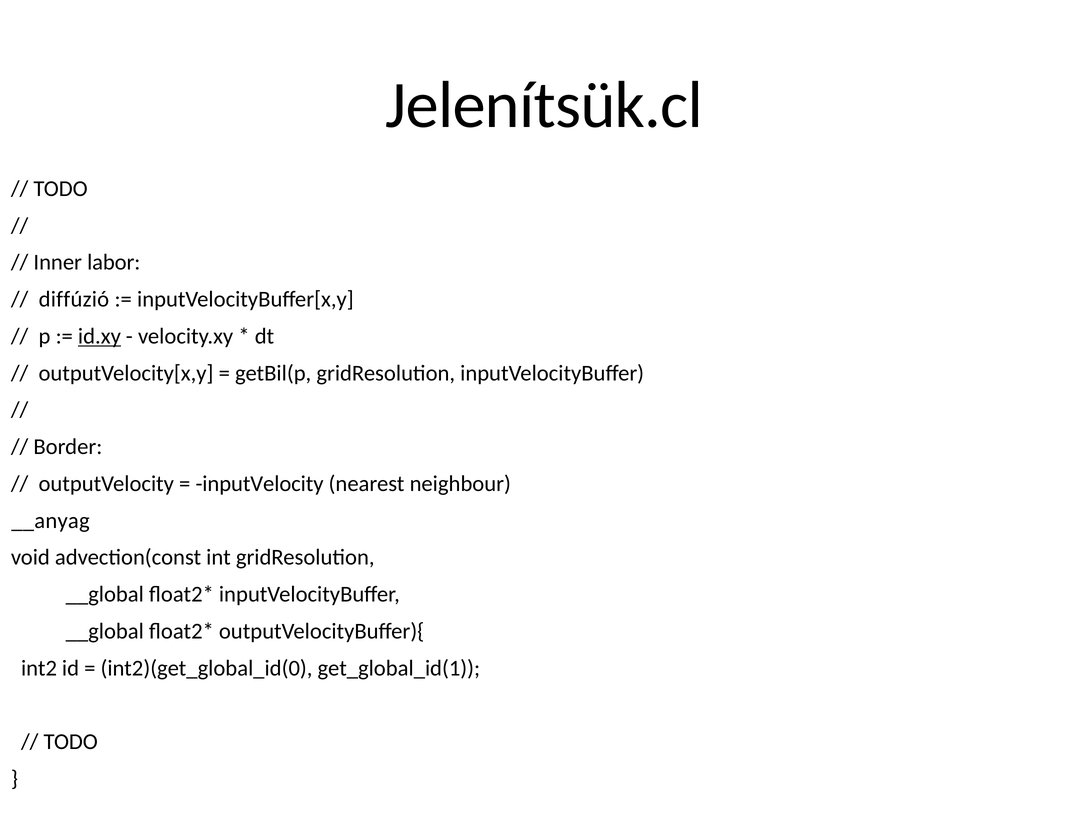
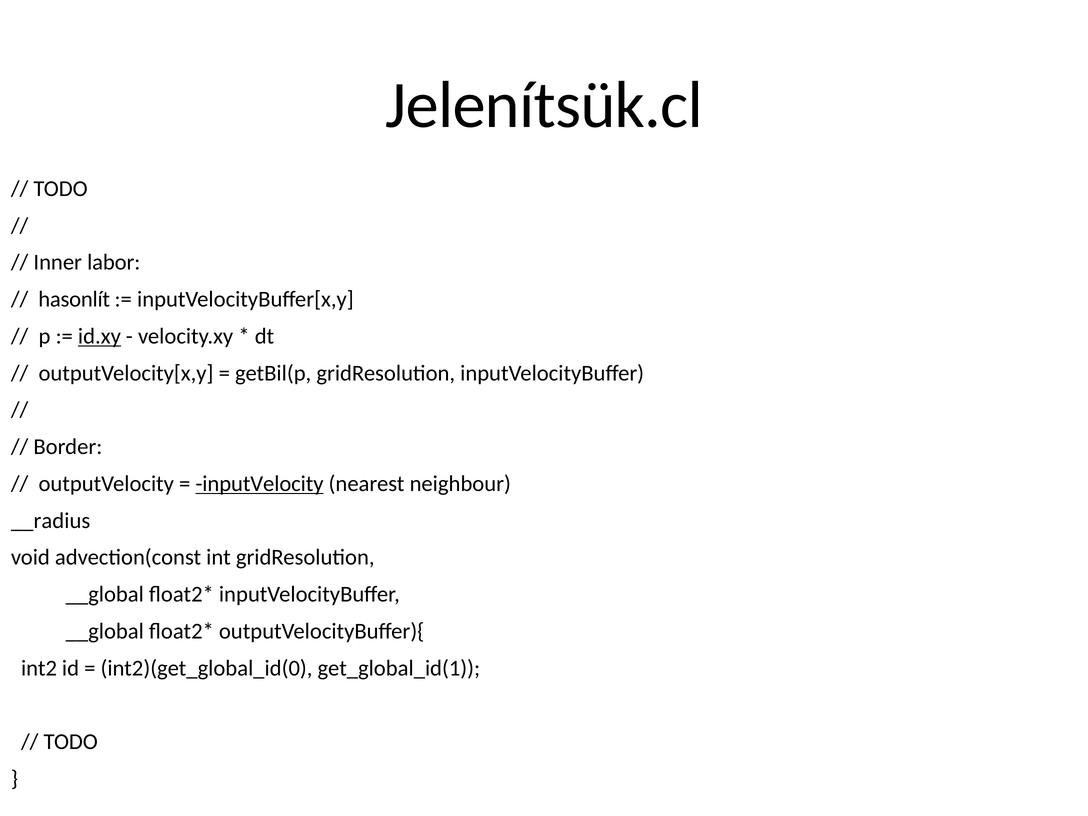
diffúzió: diffúzió -> hasonlít (74, 299)
inputVelocity underline: none -> present (260, 484)
__anyag: __anyag -> __radius (51, 521)
